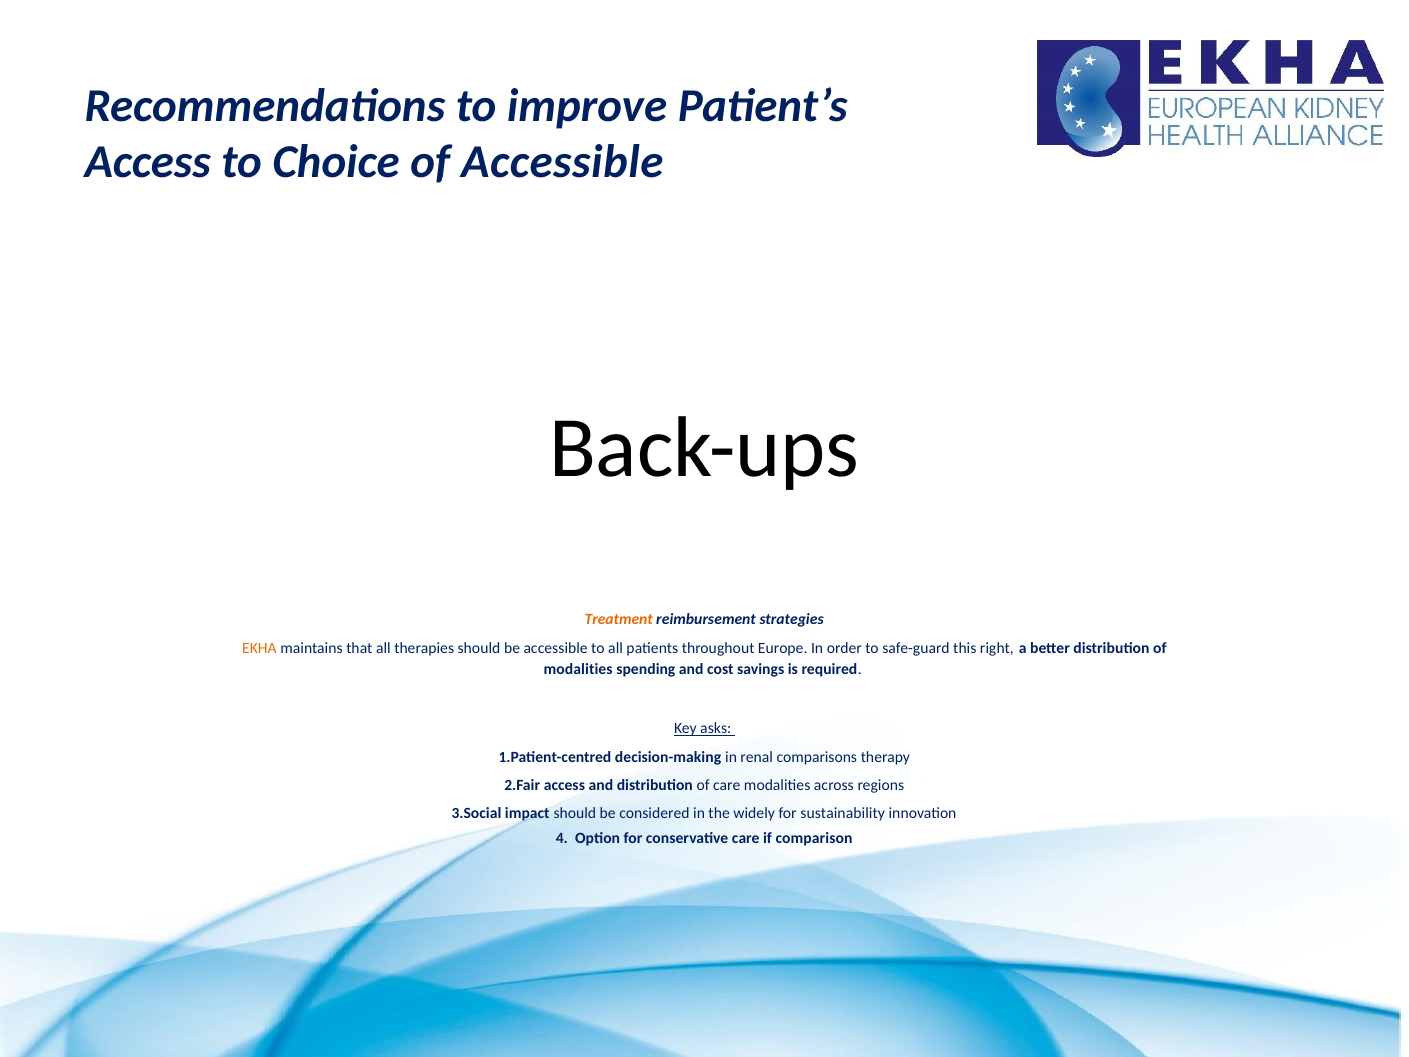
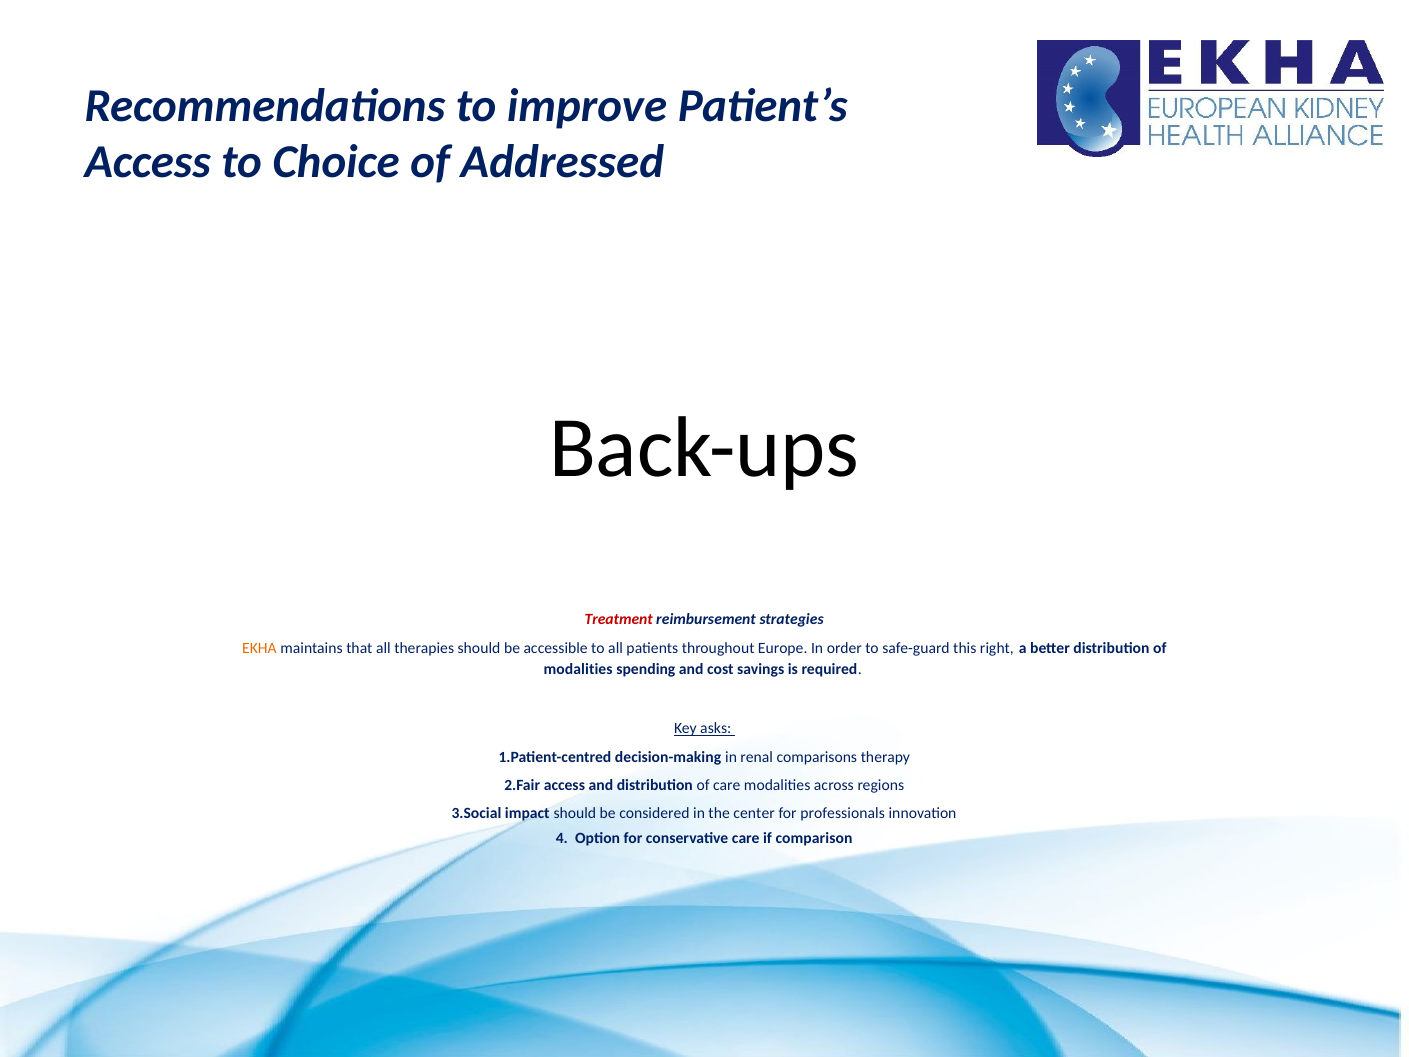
of Accessible: Accessible -> Addressed (562, 162)
Treatment colour: orange -> red (619, 620)
widely: widely -> center (754, 813)
sustainability: sustainability -> professionals (843, 813)
